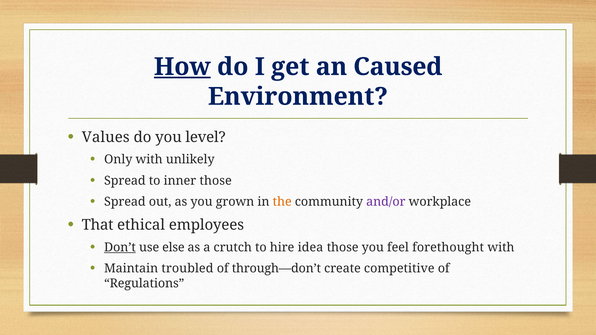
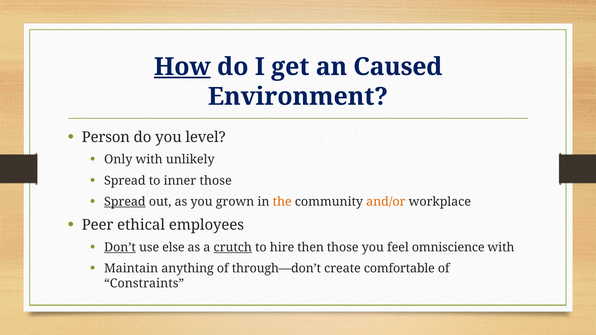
Values: Values -> Person (106, 137)
Spread underline: none -> present (125, 202)
and/or colour: purple -> orange (386, 202)
That: That -> Peer (98, 225)
crutch underline: none -> present (233, 248)
idea: idea -> then (311, 248)
forethought: forethought -> omniscience (448, 248)
troubled: troubled -> anything (188, 269)
competitive: competitive -> comfortable (399, 269)
Regulations: Regulations -> Constraints (144, 284)
